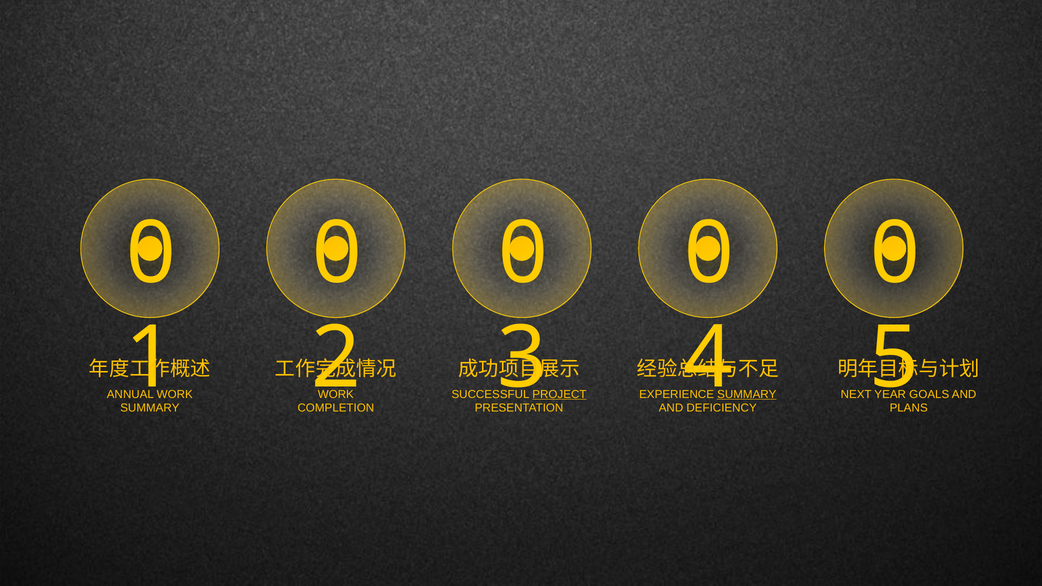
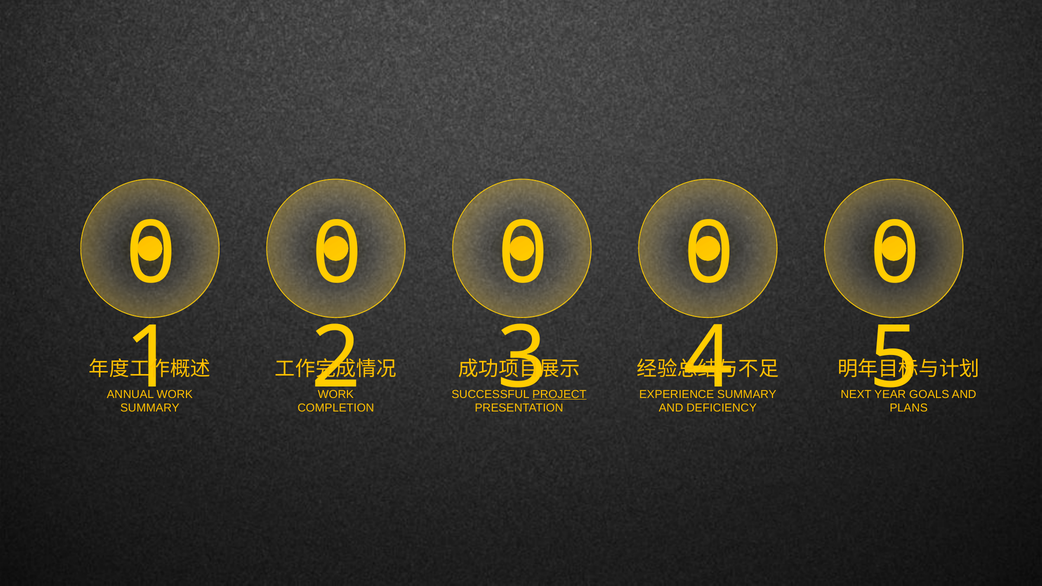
SUMMARY underline: present -> none (747, 394)
